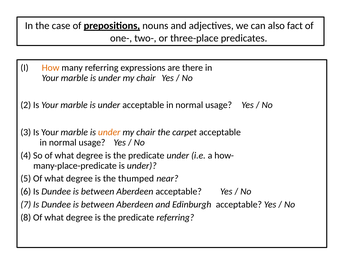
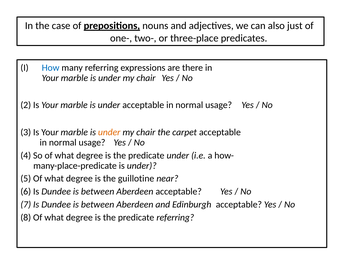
fact: fact -> just (295, 26)
How colour: orange -> blue (51, 68)
thumped: thumped -> guillotine (136, 178)
